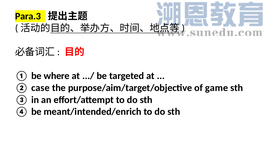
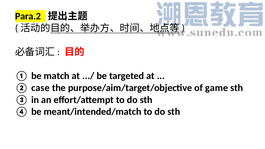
Para.3: Para.3 -> Para.2 (28, 16)
where: where -> match (57, 76)
meant/intended/enrich: meant/intended/enrich -> meant/intended/match (93, 112)
